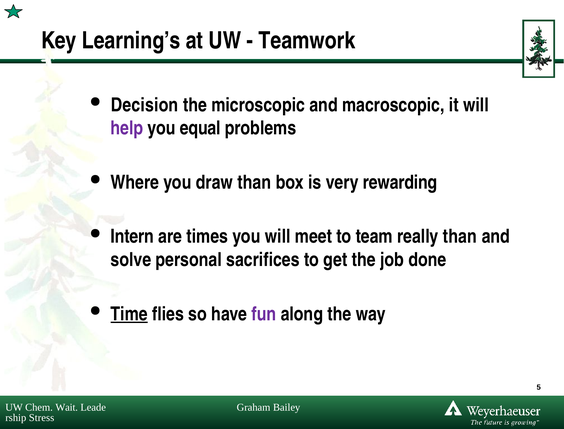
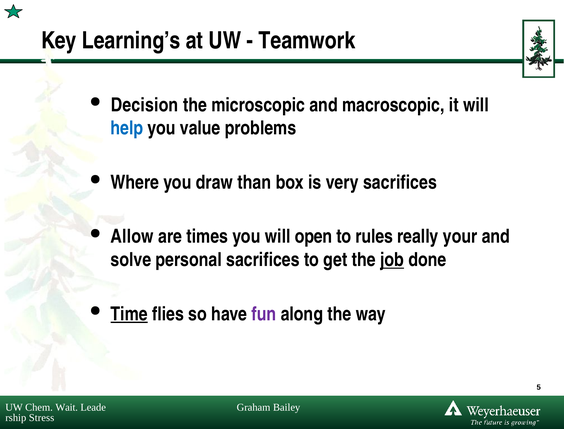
help colour: purple -> blue (127, 128)
equal: equal -> value (200, 128)
very rewarding: rewarding -> sacrifices (400, 183)
Intern: Intern -> Allow (132, 237)
meet: meet -> open (314, 237)
team: team -> rules (374, 237)
really than: than -> your (460, 237)
job underline: none -> present (392, 260)
